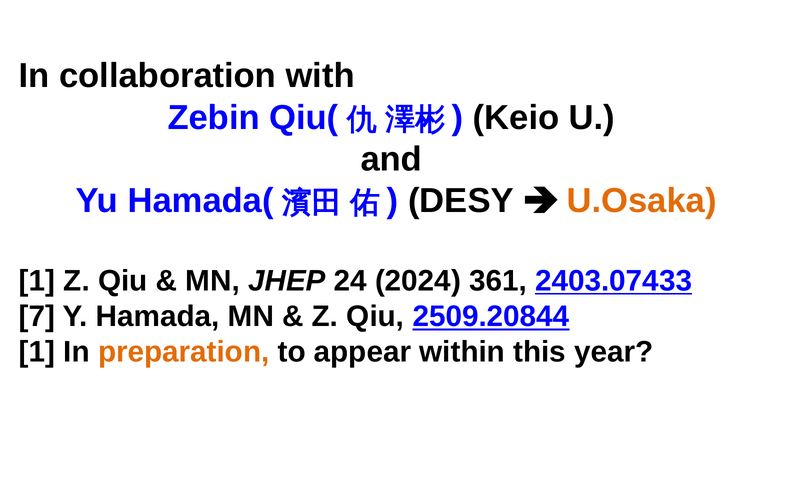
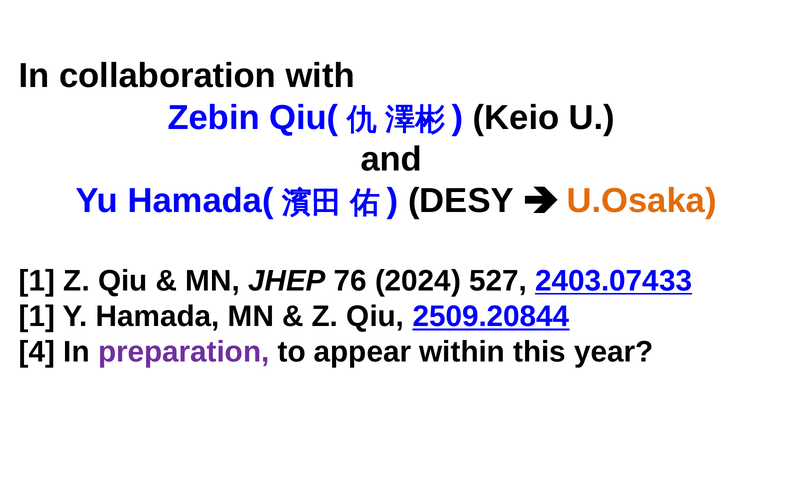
24: 24 -> 76 (350, 281)
361: 361 -> 527 (498, 281)
7: 7 -> 1 (37, 316)
1: 1 -> 4 (37, 352)
preparation colour: orange -> purple (184, 352)
